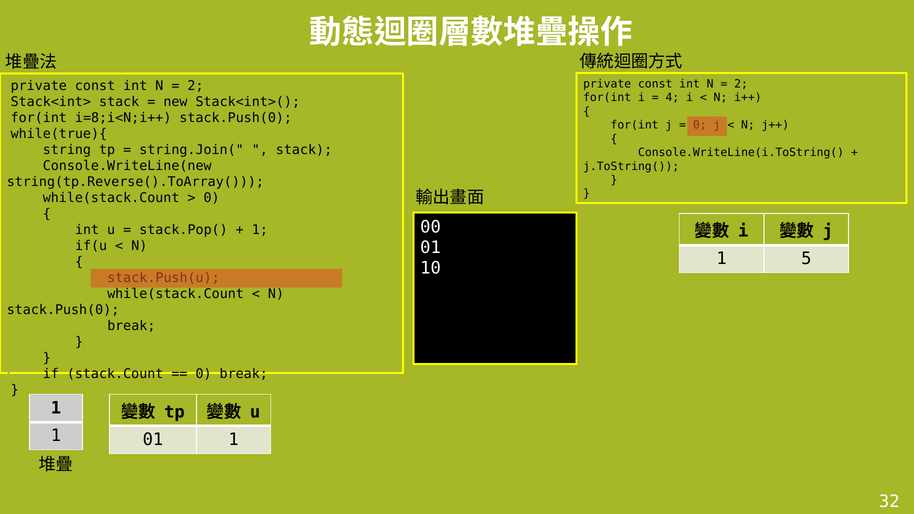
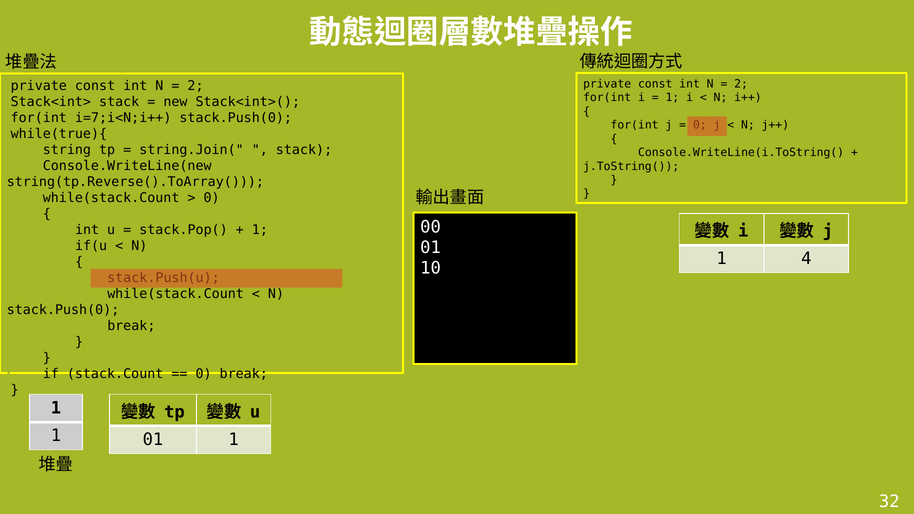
4: 4 -> 1 (672, 98)
i=8;i<N;i++: i=8;i<N;i++ -> i=7;i<N;i++ (123, 118)
5: 5 -> 4 (806, 259)
